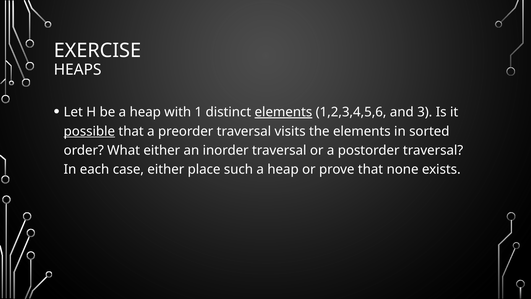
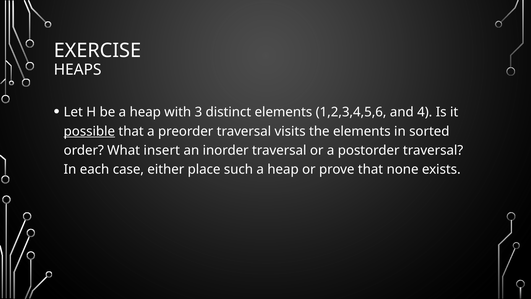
1: 1 -> 3 (198, 112)
elements underline: present -> none (283, 112)
3: 3 -> 4 (425, 112)
What either: either -> insert (162, 150)
